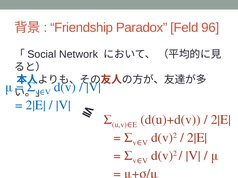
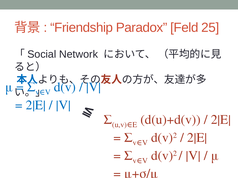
96: 96 -> 25 (210, 28)
